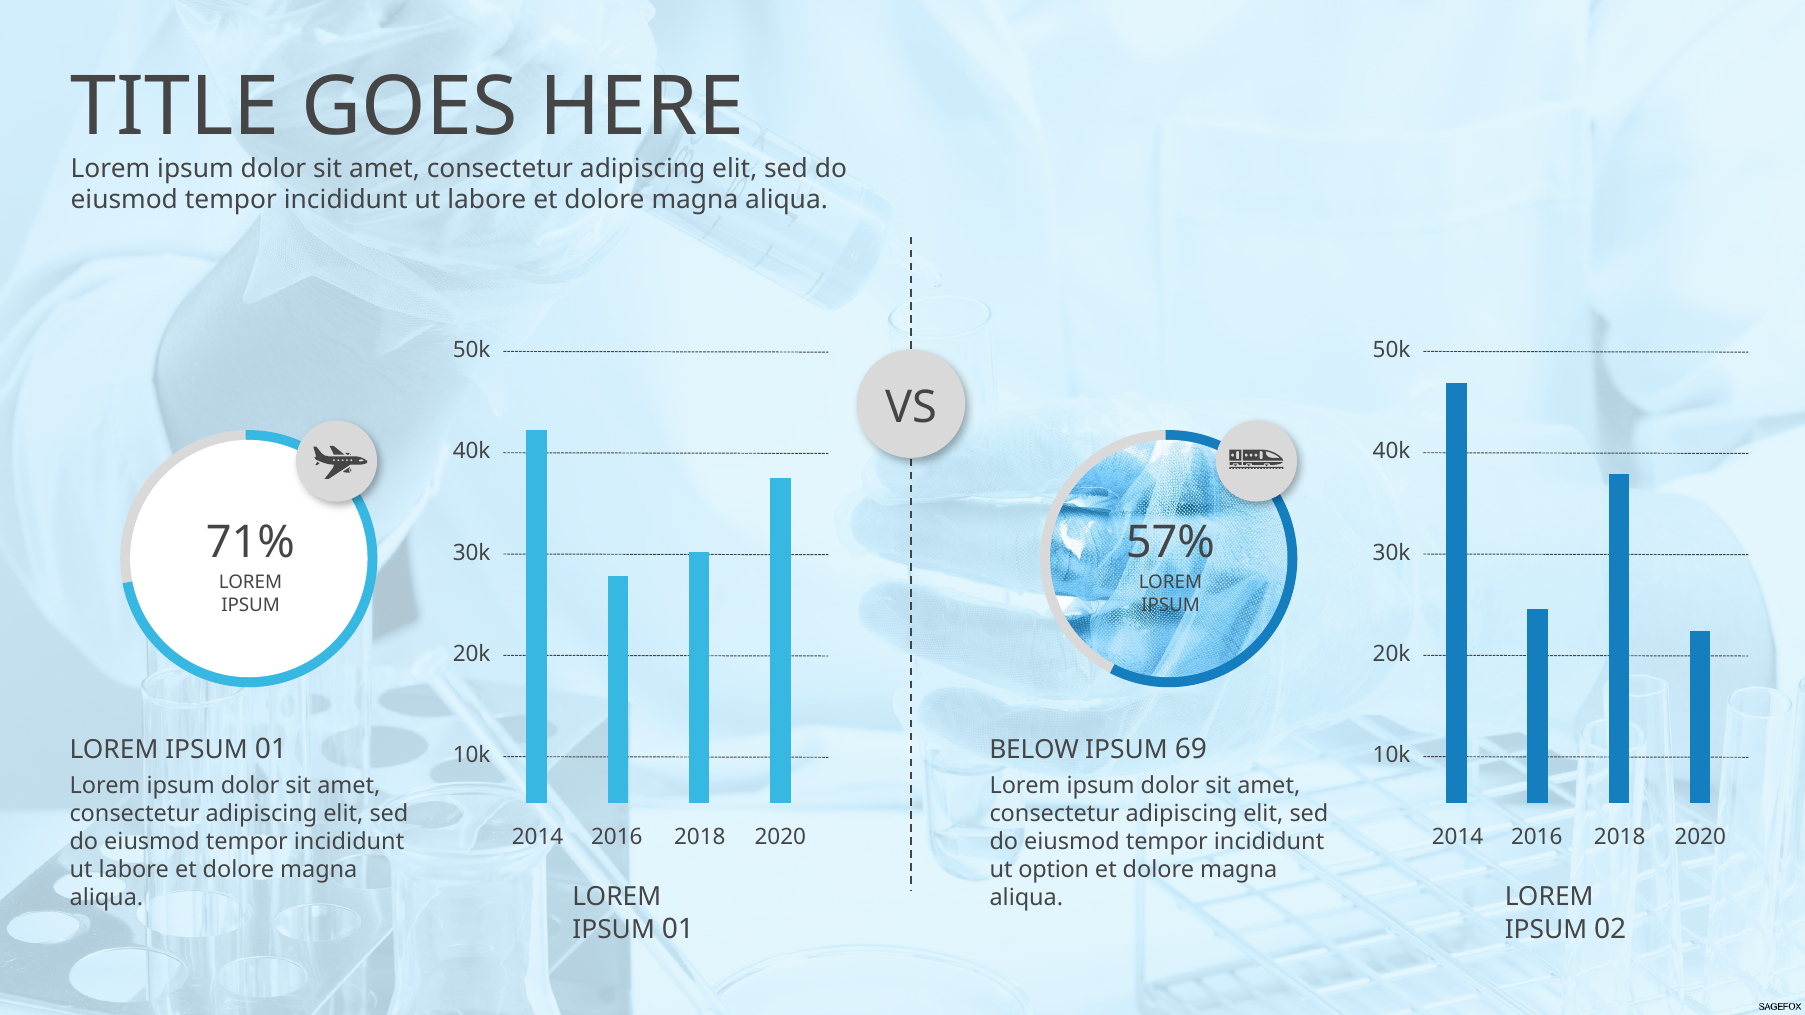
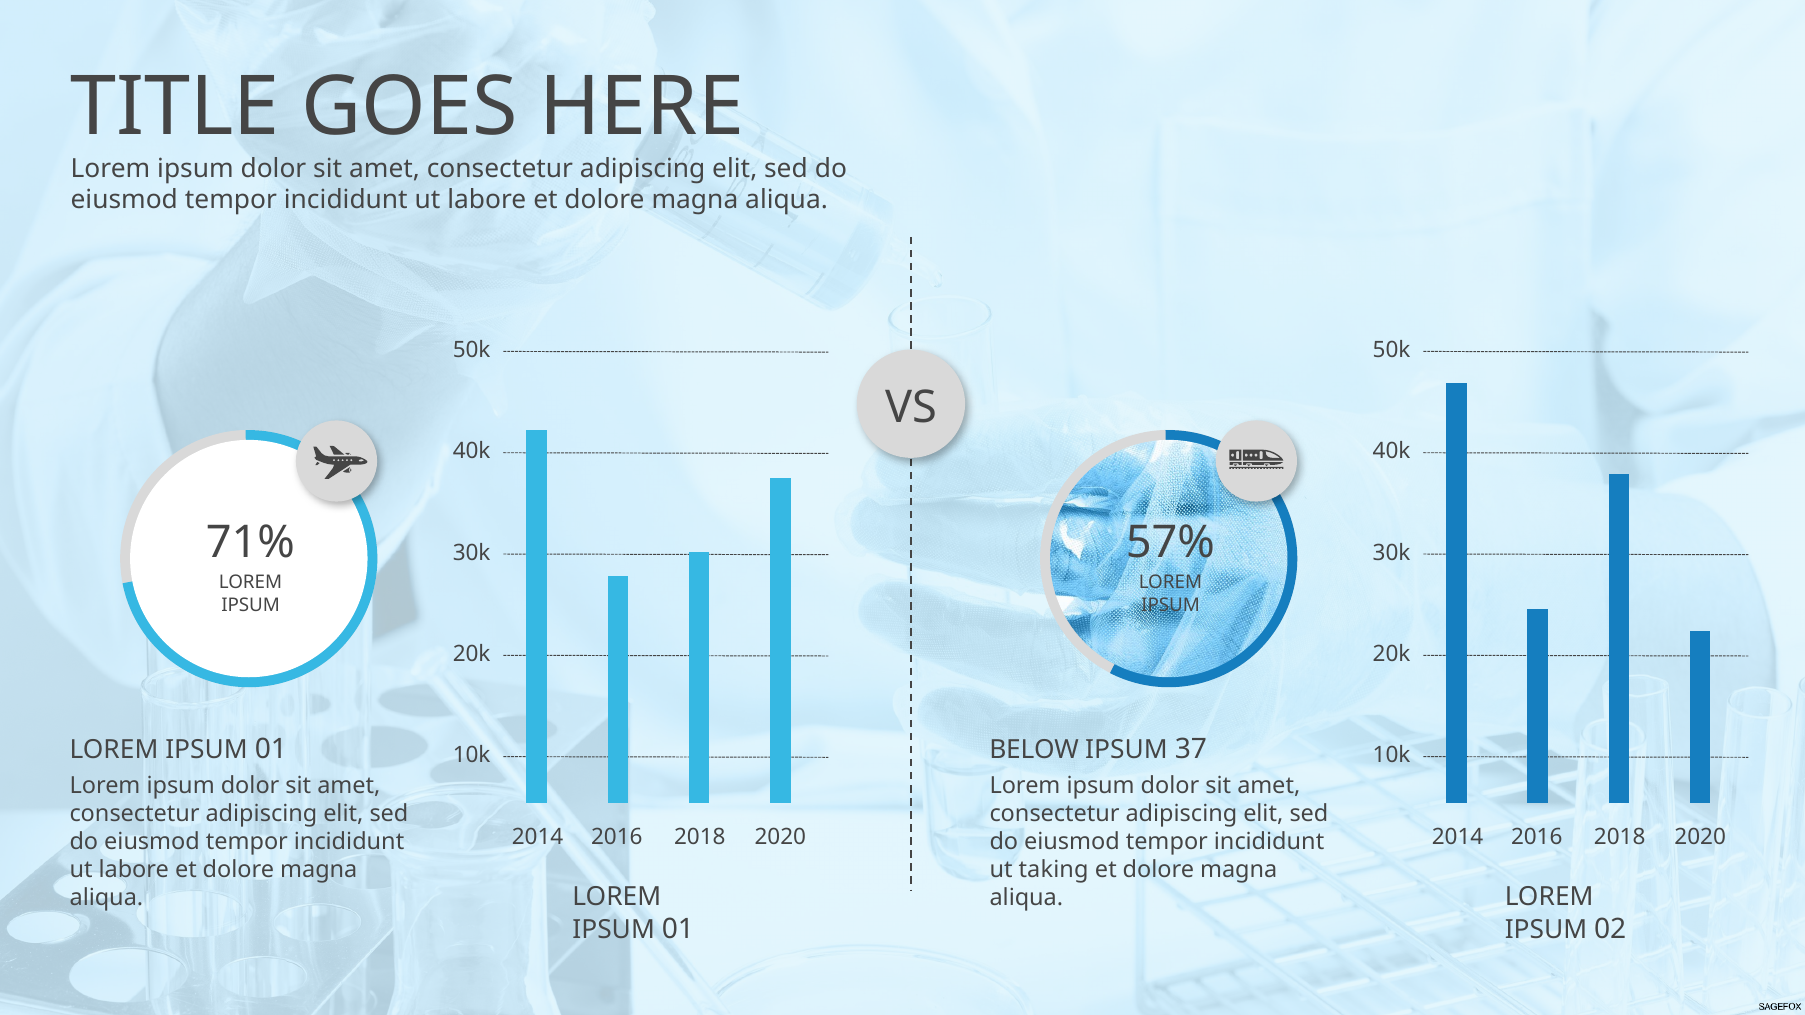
69: 69 -> 37 (1191, 750)
option: option -> taking (1054, 870)
